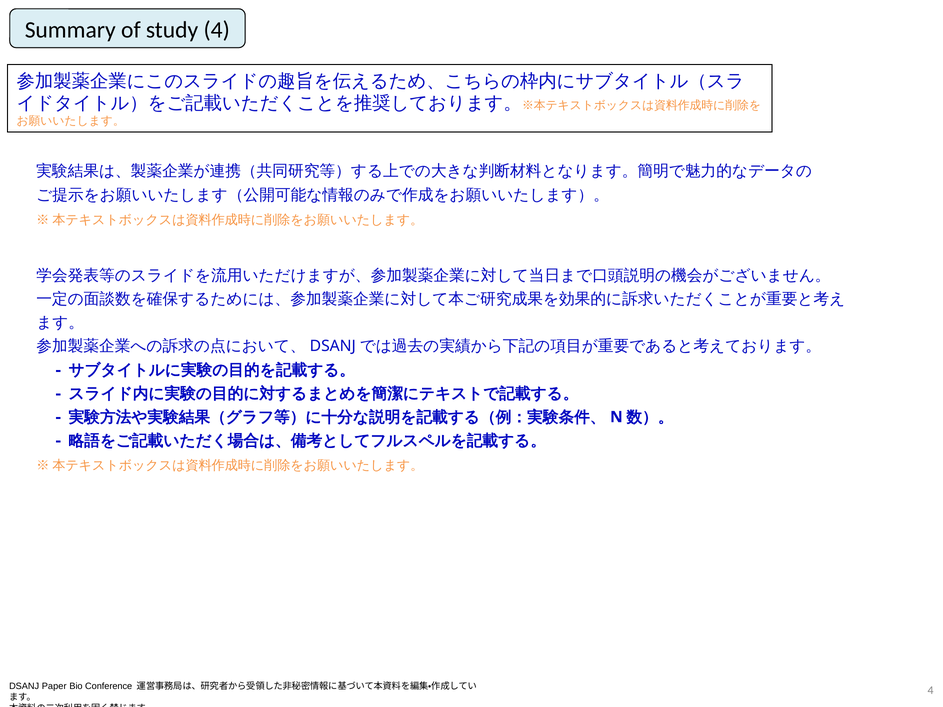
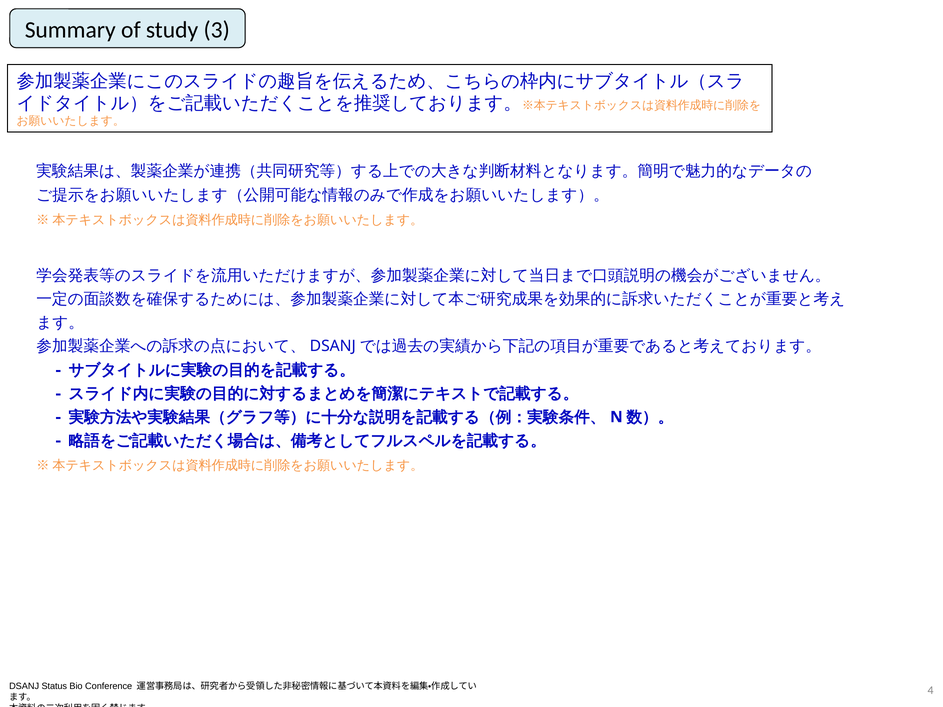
study 4: 4 -> 3 (217, 30)
Paper: Paper -> Status (54, 686)
